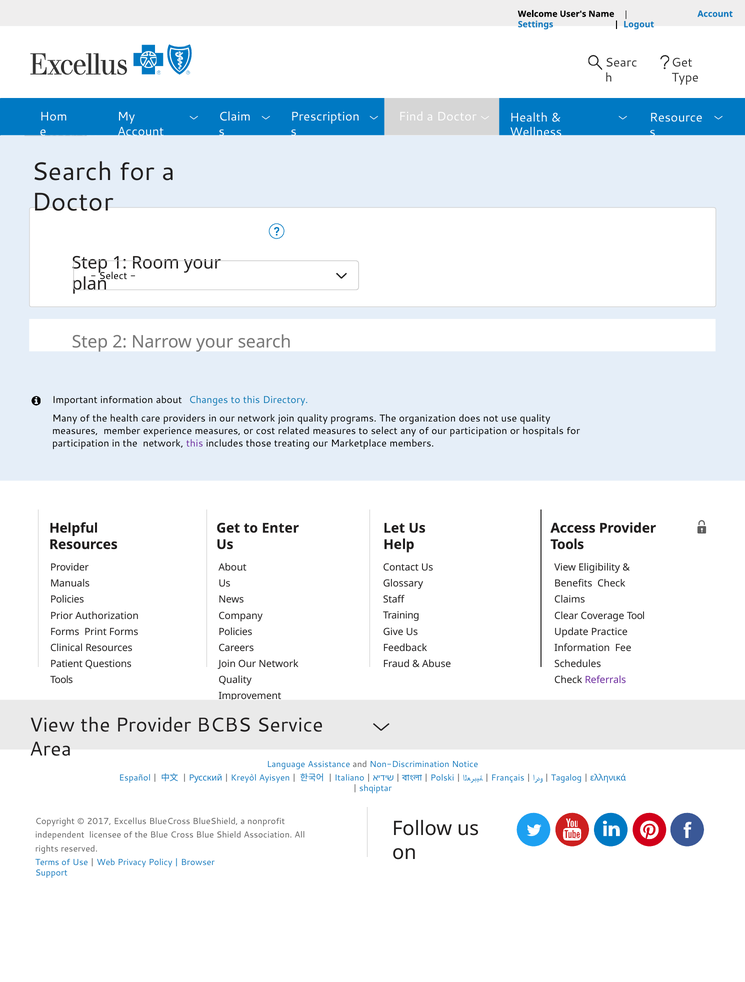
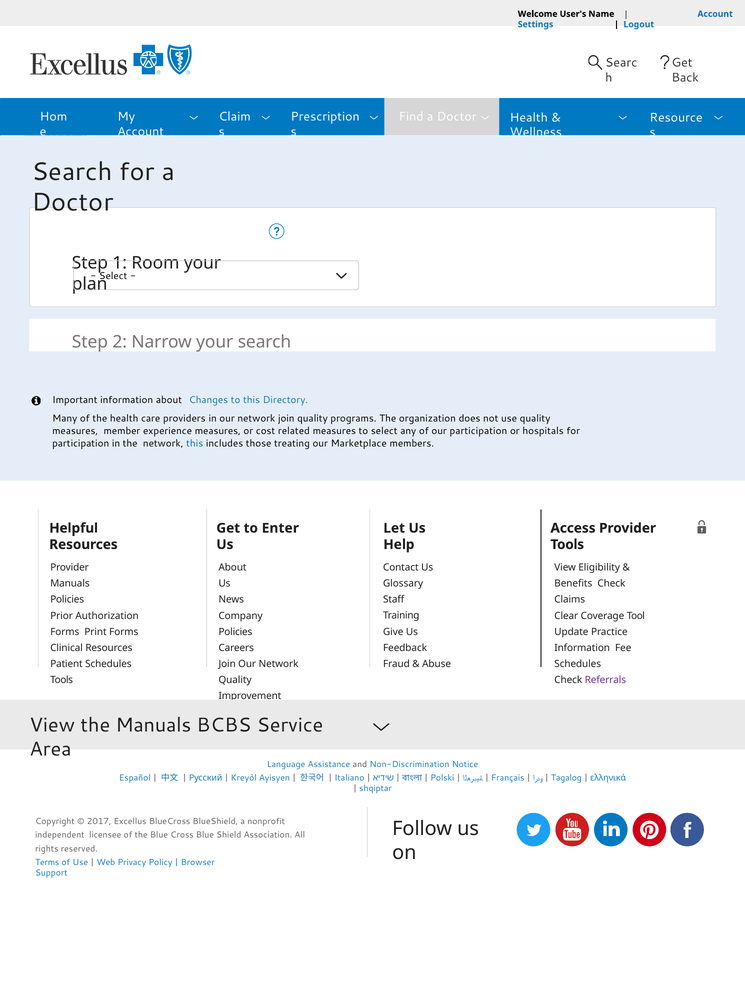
Type: Type -> Back (685, 78)
this colour: purple -> blue (195, 444)
Patient Questions: Questions -> Schedules (108, 664)
the Provider: Provider -> Manuals (153, 726)
